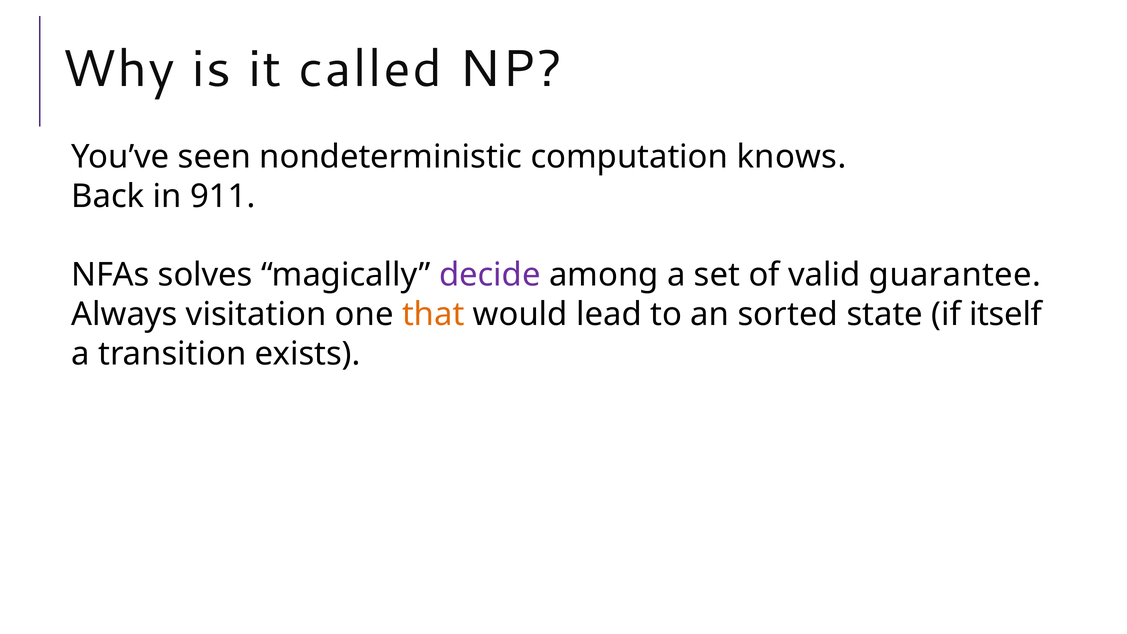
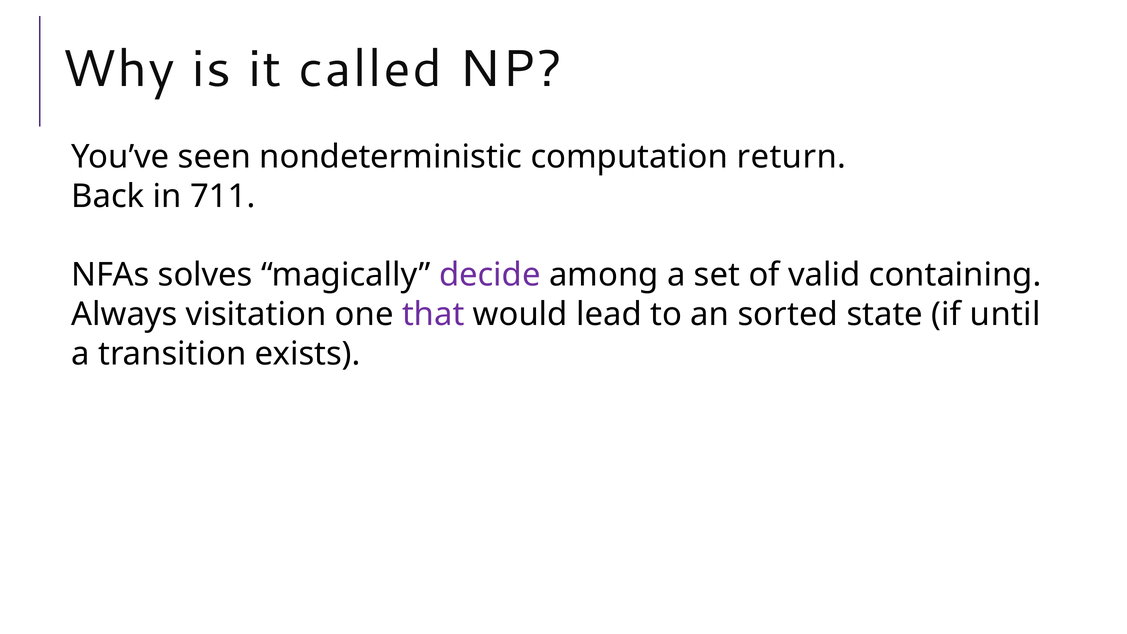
knows: knows -> return (791, 157)
911: 911 -> 711 (223, 196)
guarantee: guarantee -> containing (955, 275)
that colour: orange -> purple (433, 315)
itself: itself -> until (1005, 315)
